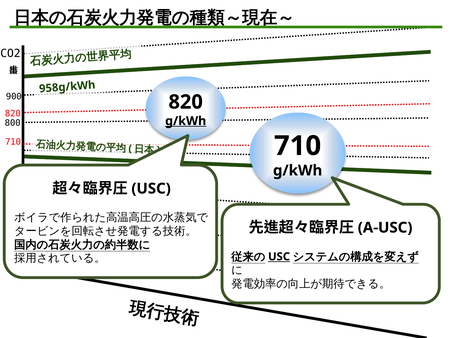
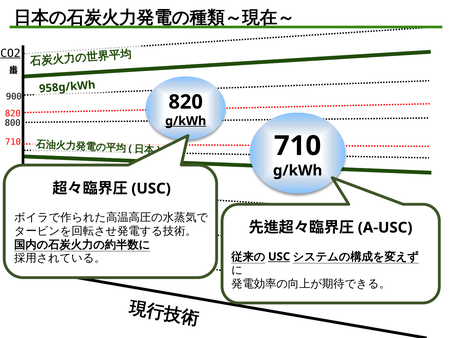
CO2 underline: none -> present (10, 53)
